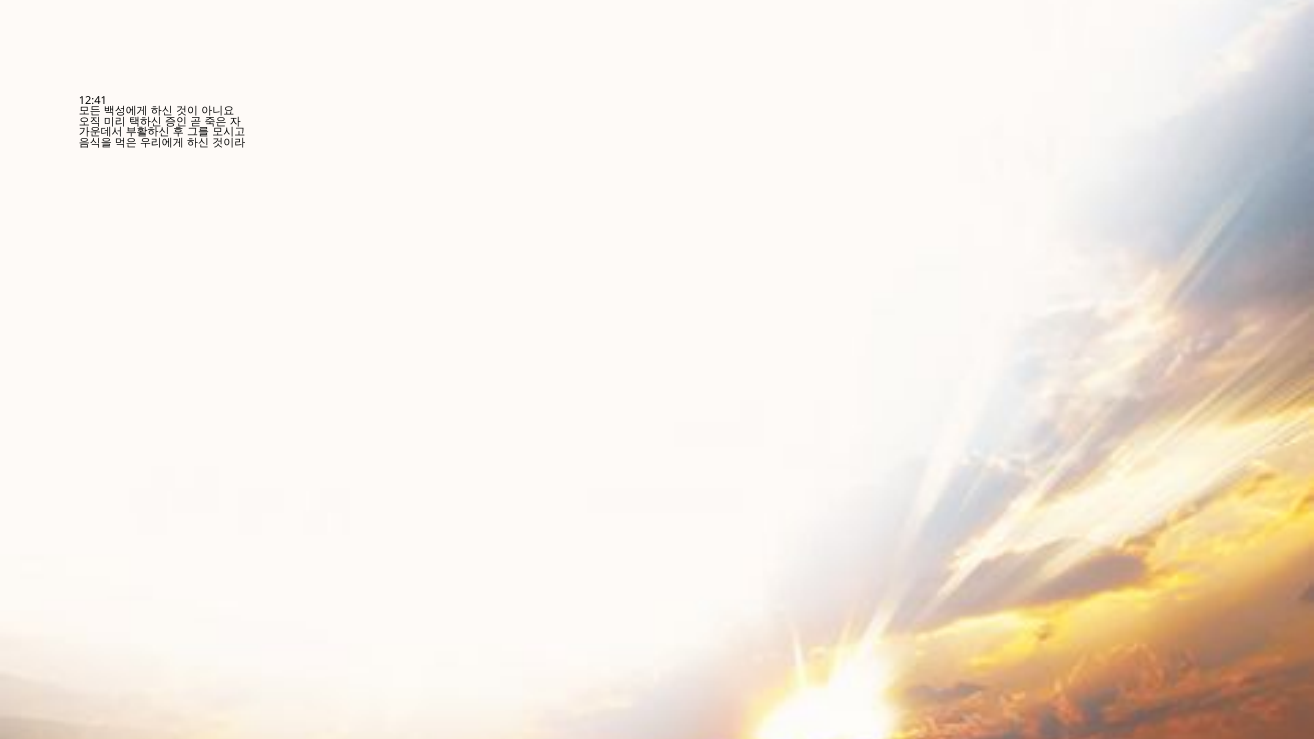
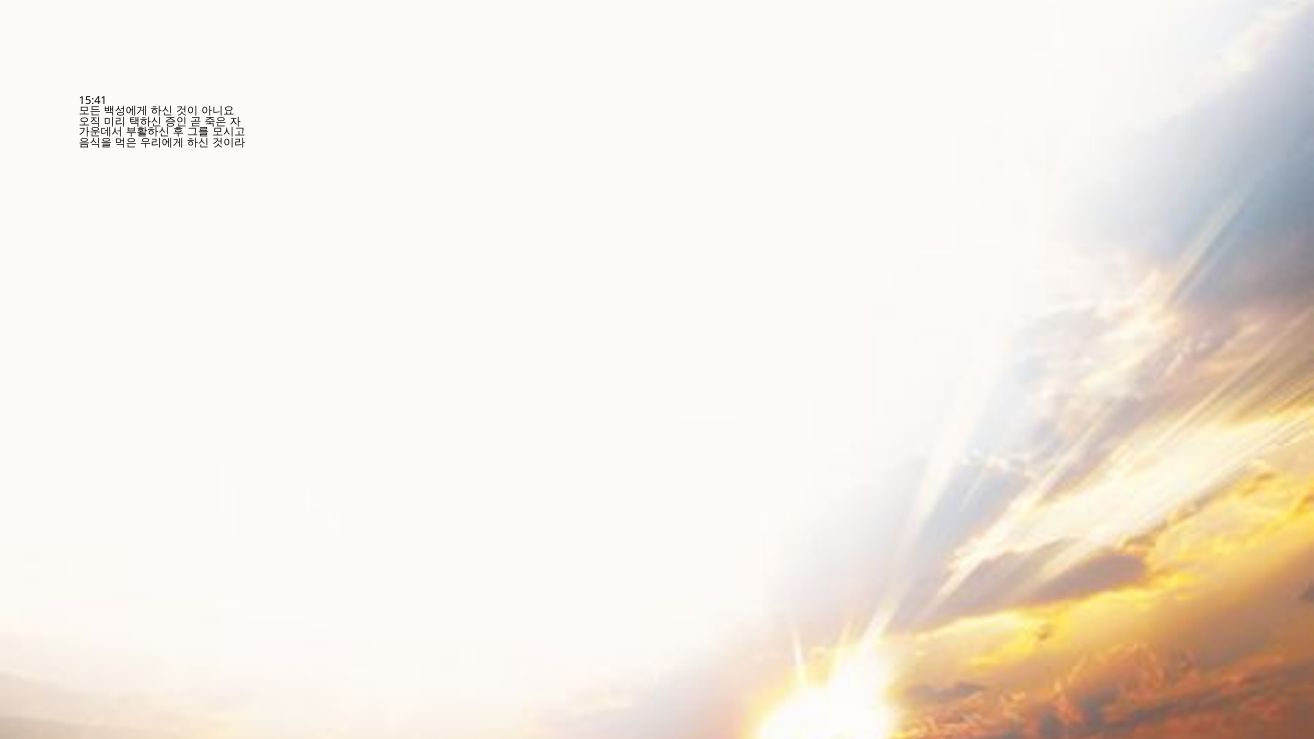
12:41: 12:41 -> 15:41 (93, 101)
